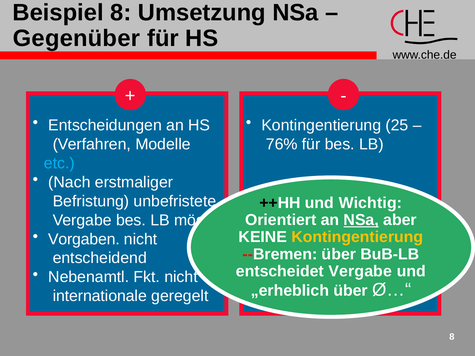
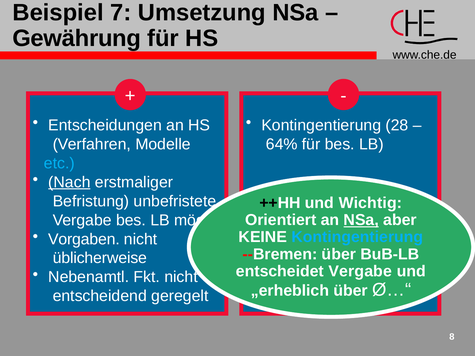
Beispiel 8: 8 -> 7 (121, 13)
Gegenüber: Gegenüber -> Gewährung (77, 38)
25: 25 -> 28 (397, 125)
76%: 76% -> 64% (282, 144)
Nach underline: none -> present (69, 182)
Kontingentierung colour: yellow -> light blue (357, 237)
entscheidend: entscheidend -> üblicherweise (100, 258)
internationale: internationale -> entscheidend (100, 296)
